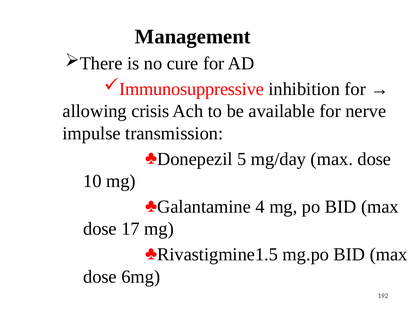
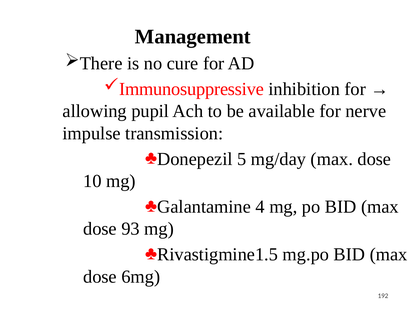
crisis: crisis -> pupil (150, 111)
17: 17 -> 93 (131, 229)
